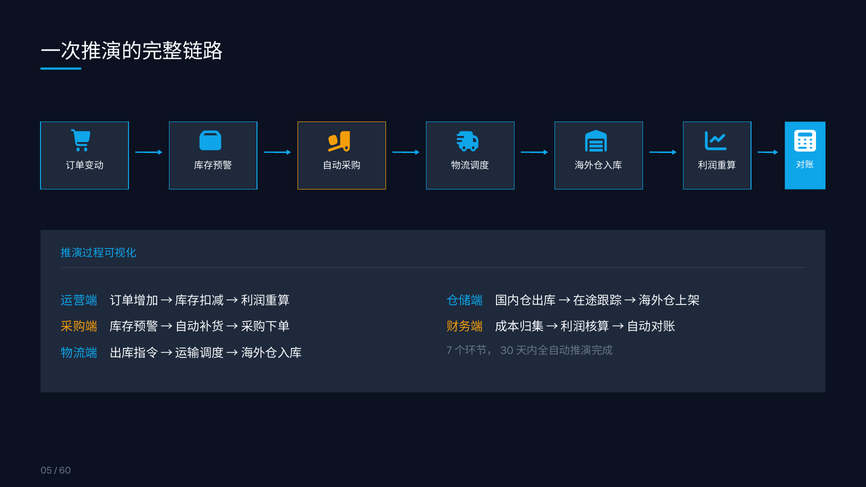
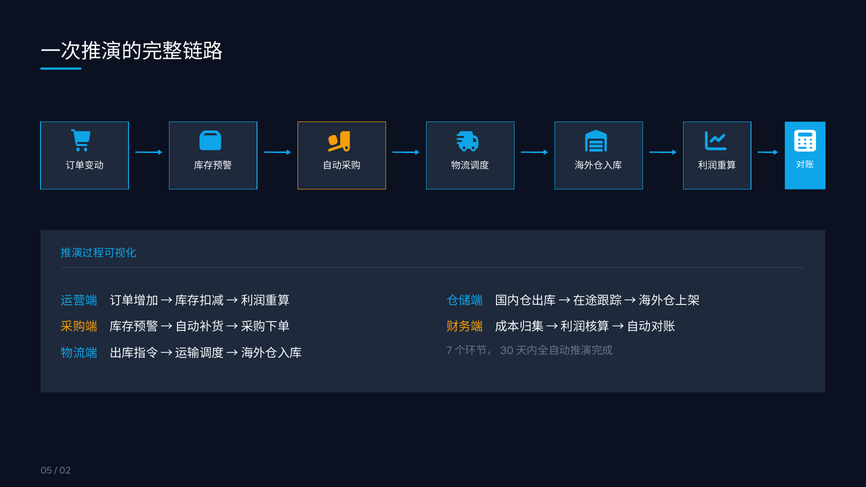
60: 60 -> 02 (65, 471)
